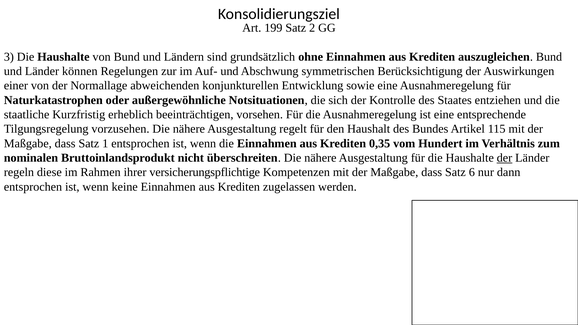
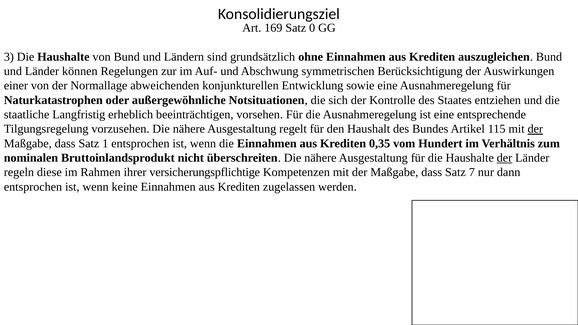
199: 199 -> 169 (273, 28)
2: 2 -> 0 (312, 28)
Kurzfristig: Kurzfristig -> Langfristig (79, 115)
der underline: none -> present (535, 129)
6: 6 -> 7 (472, 172)
